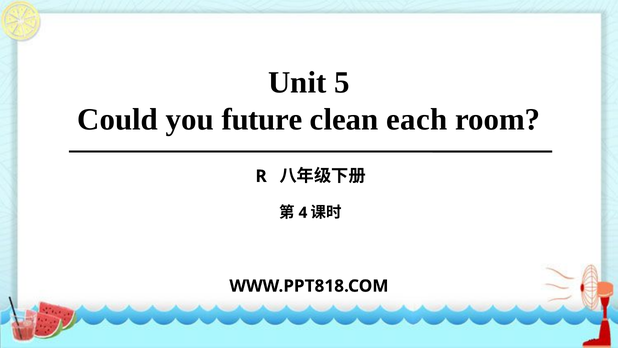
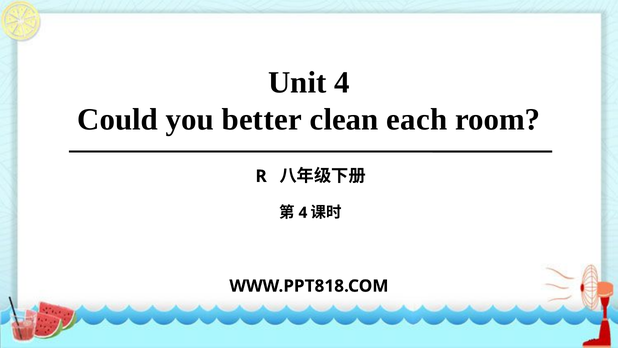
Unit 5: 5 -> 4 (342, 82)
future: future -> better (262, 119)
